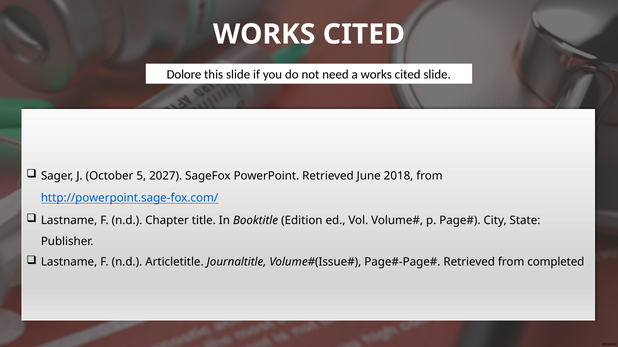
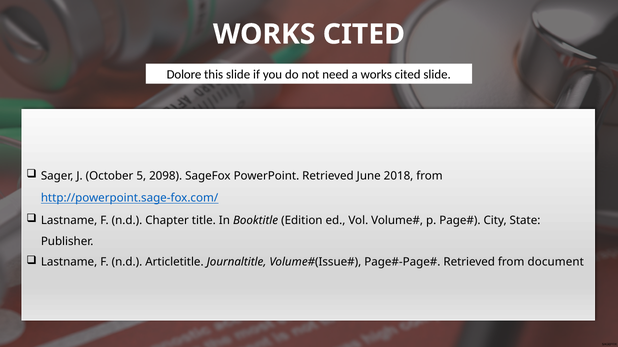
2027: 2027 -> 2098 (166, 176)
completed: completed -> document (556, 263)
